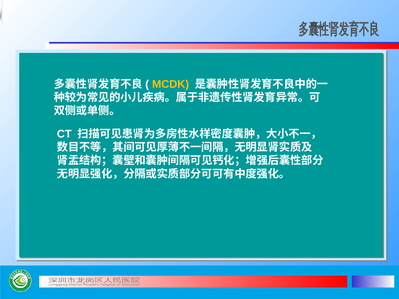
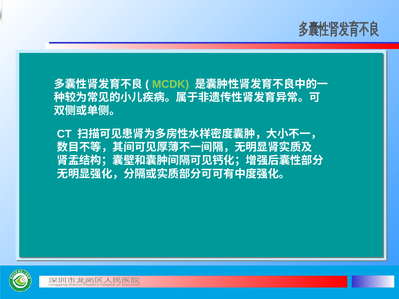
MCDK colour: yellow -> light green (171, 84)
